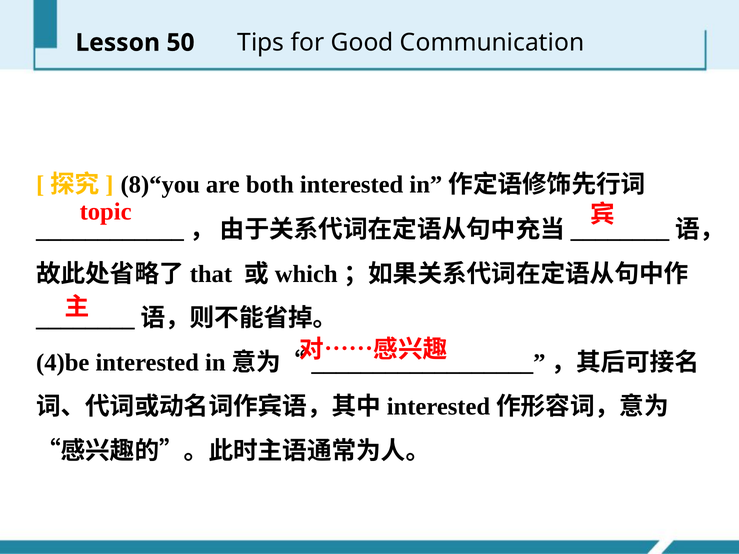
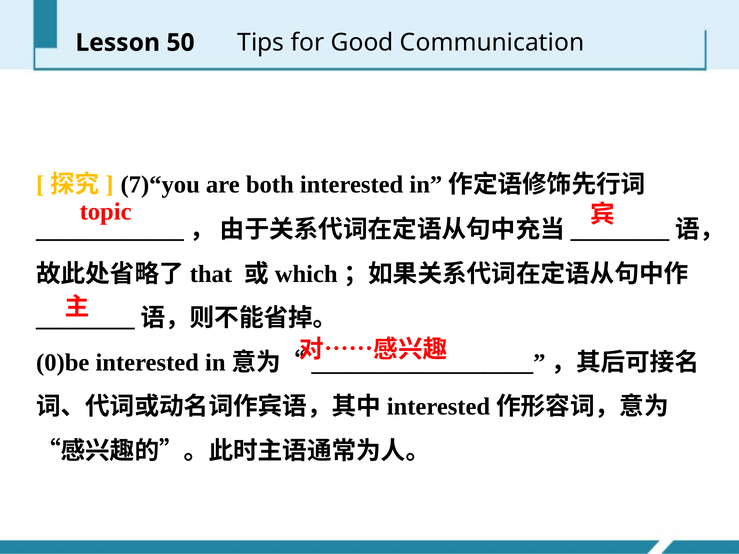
8)“you: 8)“you -> 7)“you (160, 184)
4)be: 4)be -> 0)be (63, 363)
